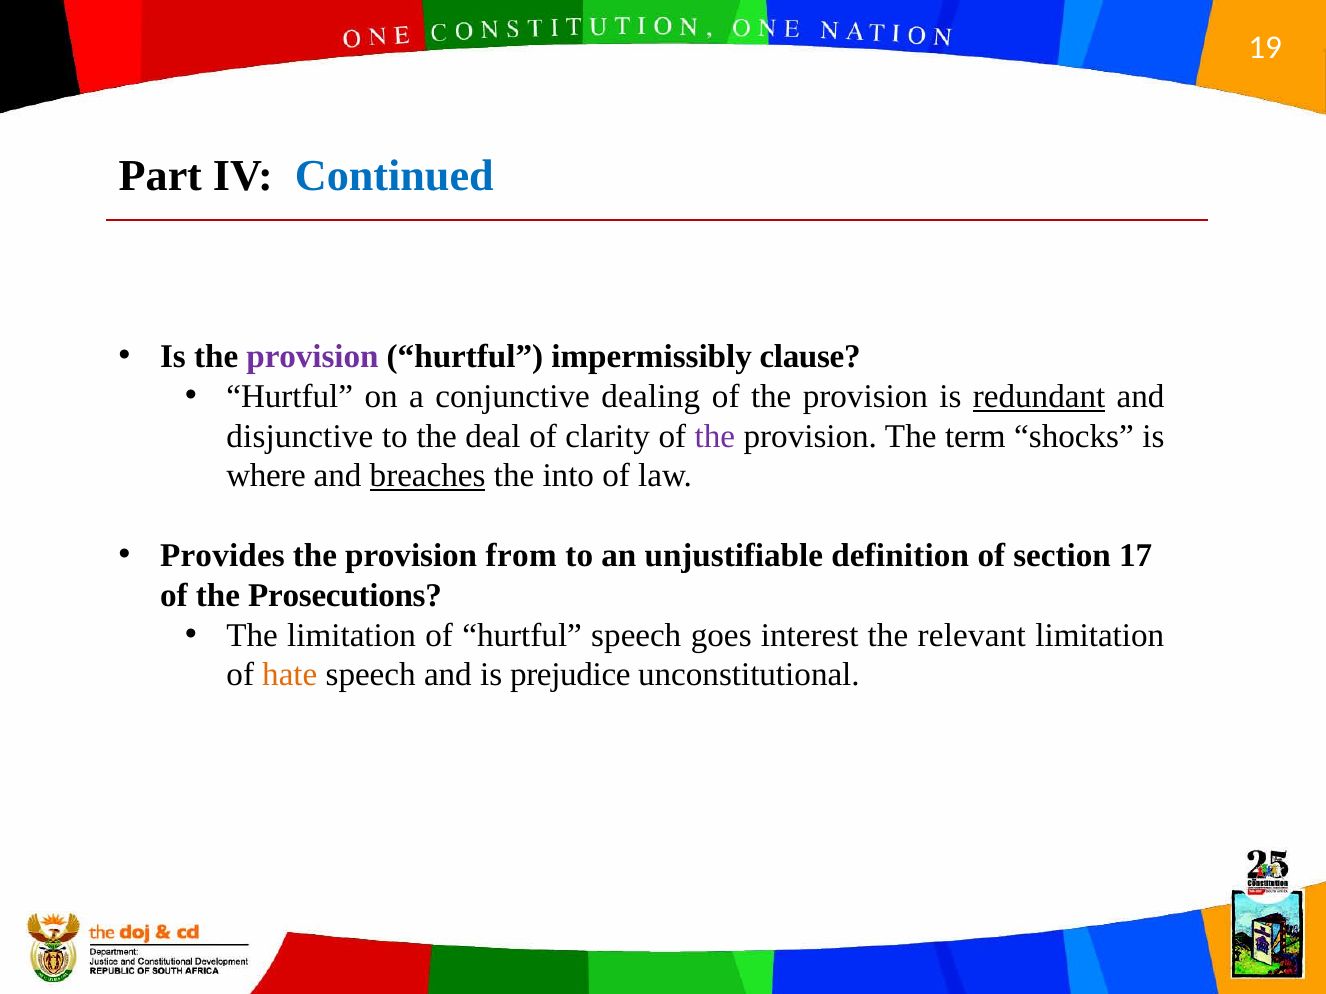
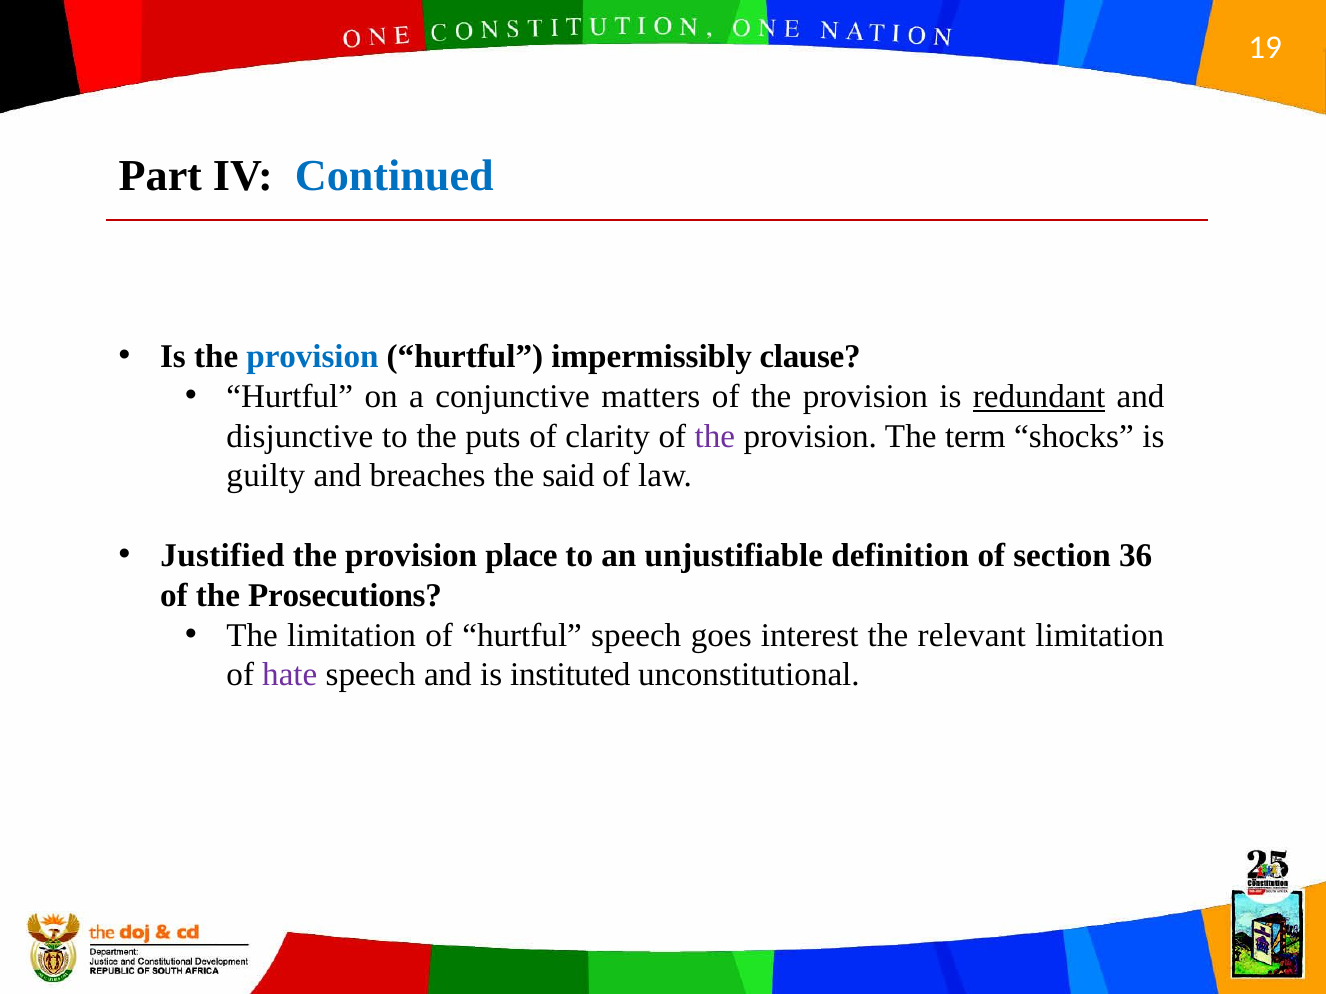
provision colour: purple -> blue (312, 357)
dealing: dealing -> matters (651, 397)
deal: deal -> puts (493, 437)
where: where -> guilty (266, 476)
breaches underline: present -> none (428, 476)
into: into -> said (568, 476)
Provides: Provides -> Justified (222, 556)
from: from -> place (521, 556)
17: 17 -> 36 (1136, 556)
hate colour: orange -> purple (290, 675)
prejudice: prejudice -> instituted (570, 675)
